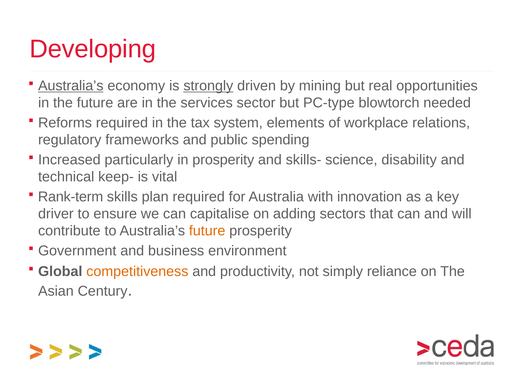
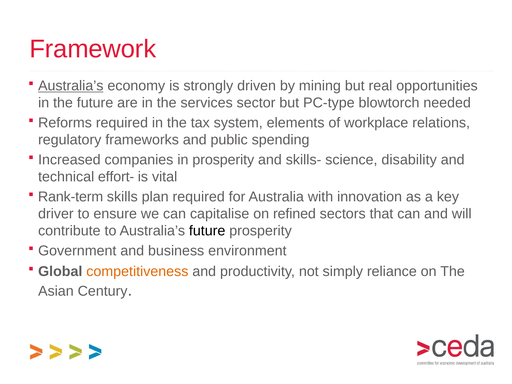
Developing: Developing -> Framework (93, 49)
strongly underline: present -> none (208, 86)
particularly: particularly -> companies (139, 160)
keep-: keep- -> effort- (116, 177)
adding: adding -> refined (294, 214)
future colour: orange -> black (207, 231)
